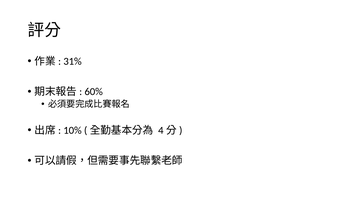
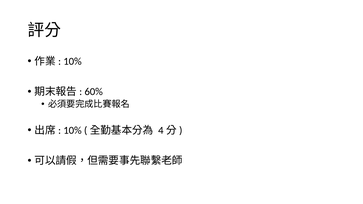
31%: 31% -> 10% (73, 61)
